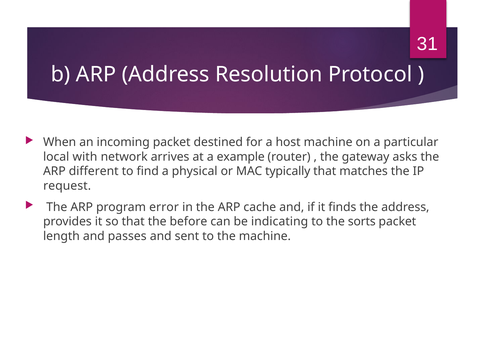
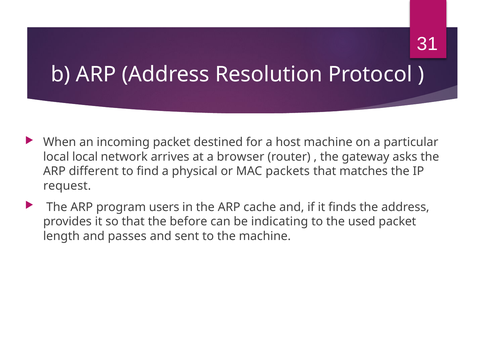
local with: with -> local (85, 157)
example: example -> browser (241, 157)
typically: typically -> packets (288, 171)
error: error -> users (164, 207)
sorts: sorts -> used (362, 222)
